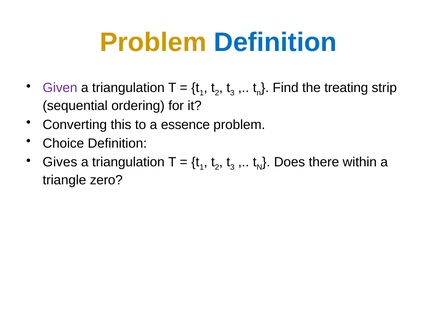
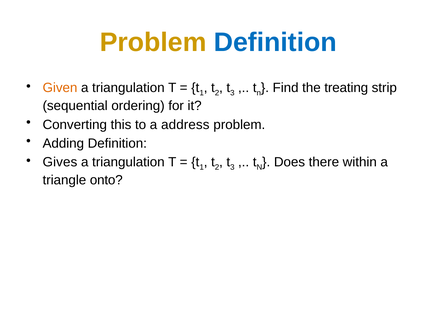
Given colour: purple -> orange (60, 88)
essence: essence -> address (185, 125)
Choice: Choice -> Adding (63, 143)
zero: zero -> onto (106, 180)
